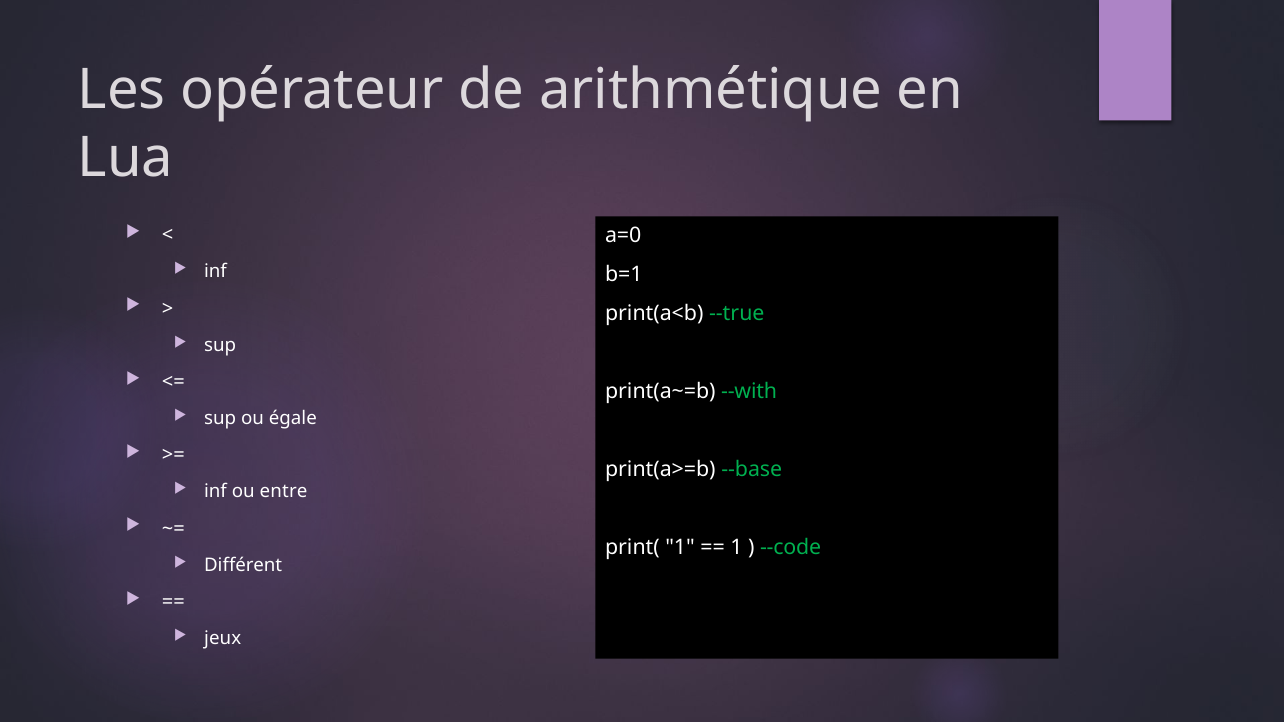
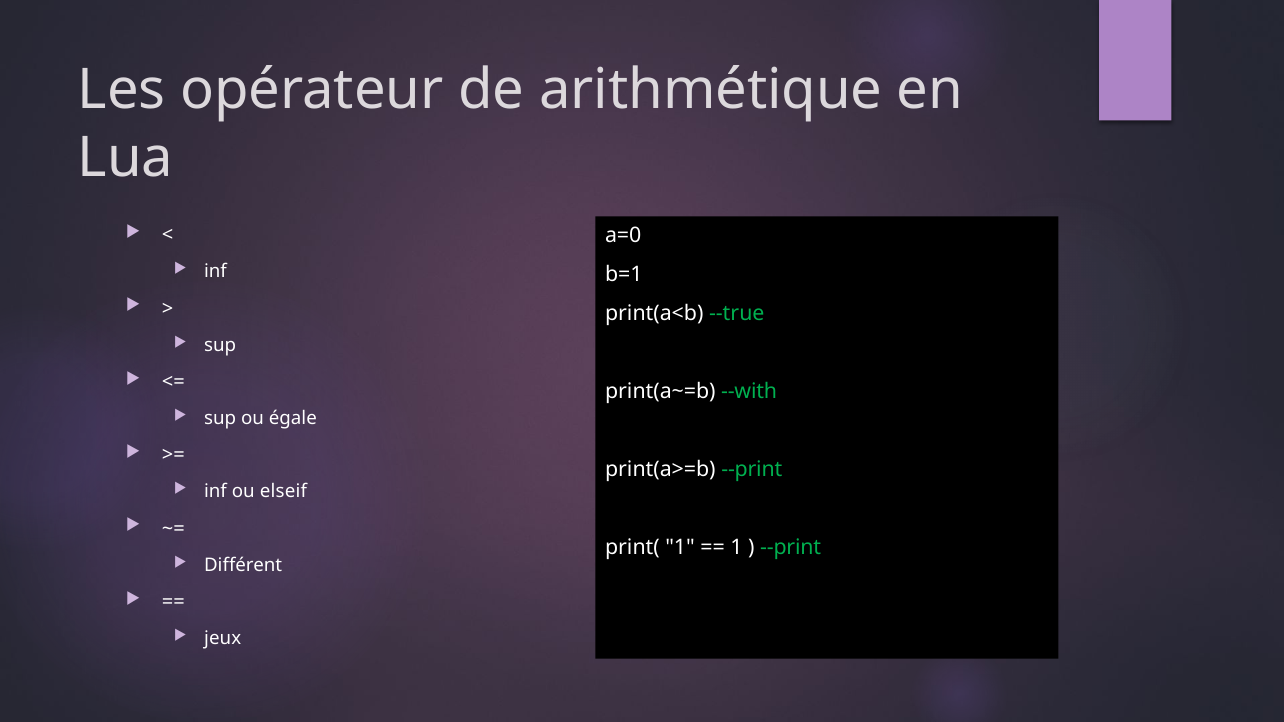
print(a>=b --base: --base -> --print (752, 470)
entre: entre -> elseif (284, 492)
--code: --code -> --print (791, 548)
